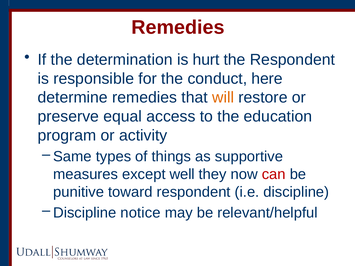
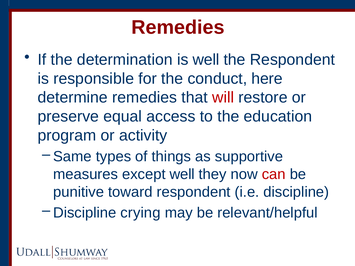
is hurt: hurt -> well (206, 60)
will colour: orange -> red (223, 98)
notice: notice -> crying (140, 213)
